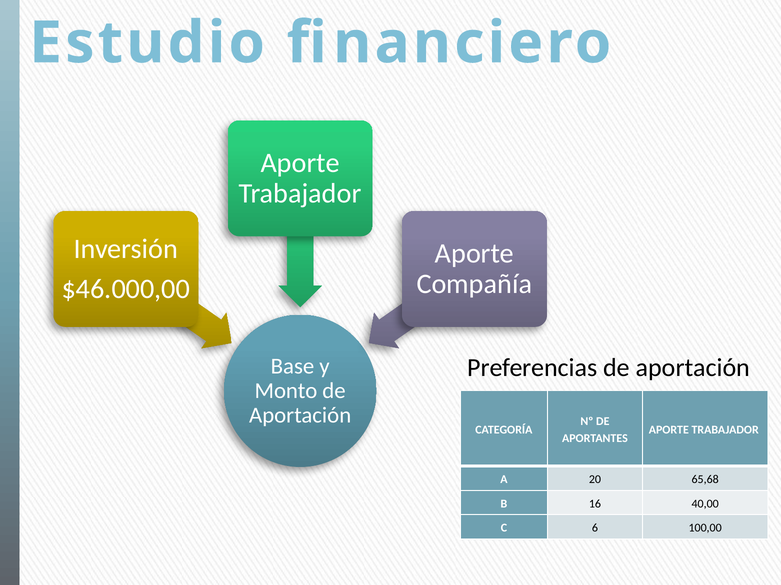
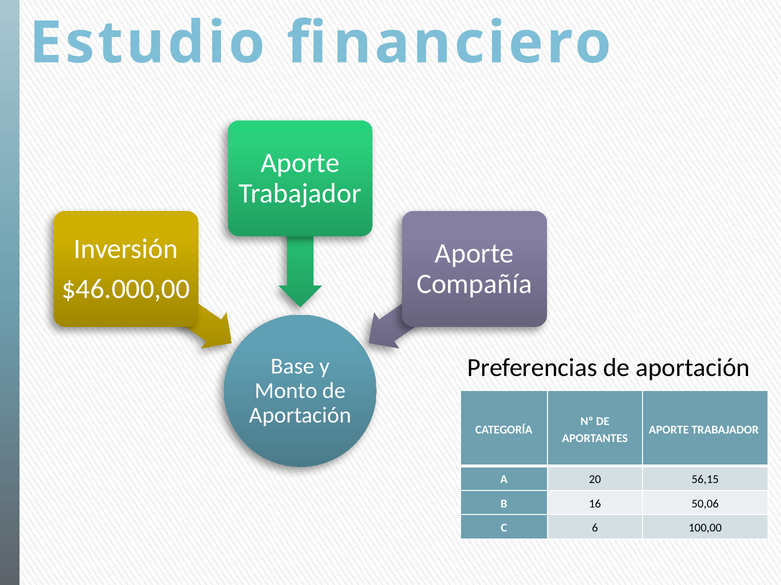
65,68: 65,68 -> 56,15 (705, 480)
40,00: 40,00 -> 50,06 (705, 504)
